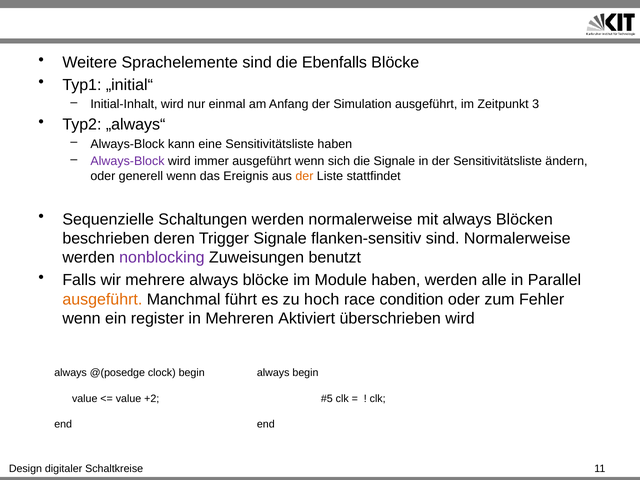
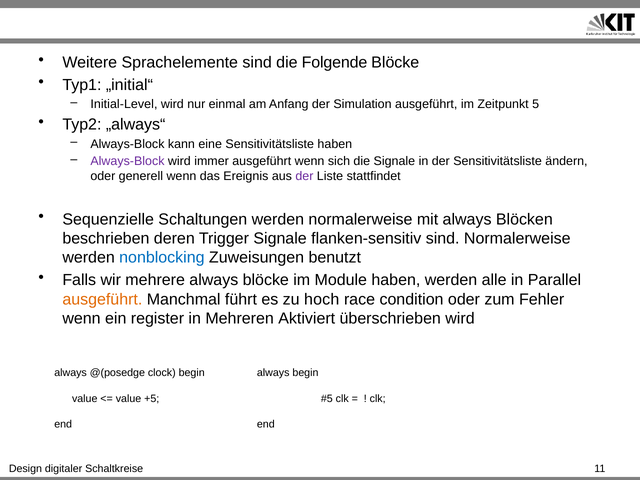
Ebenfalls: Ebenfalls -> Folgende (335, 62)
Initial-Inhalt: Initial-Inhalt -> Initial-Level (124, 104)
3: 3 -> 5 (536, 104)
der colour: orange -> purple (304, 176)
nonblocking colour: purple -> blue (162, 258)
+2: +2 -> +5 (152, 399)
